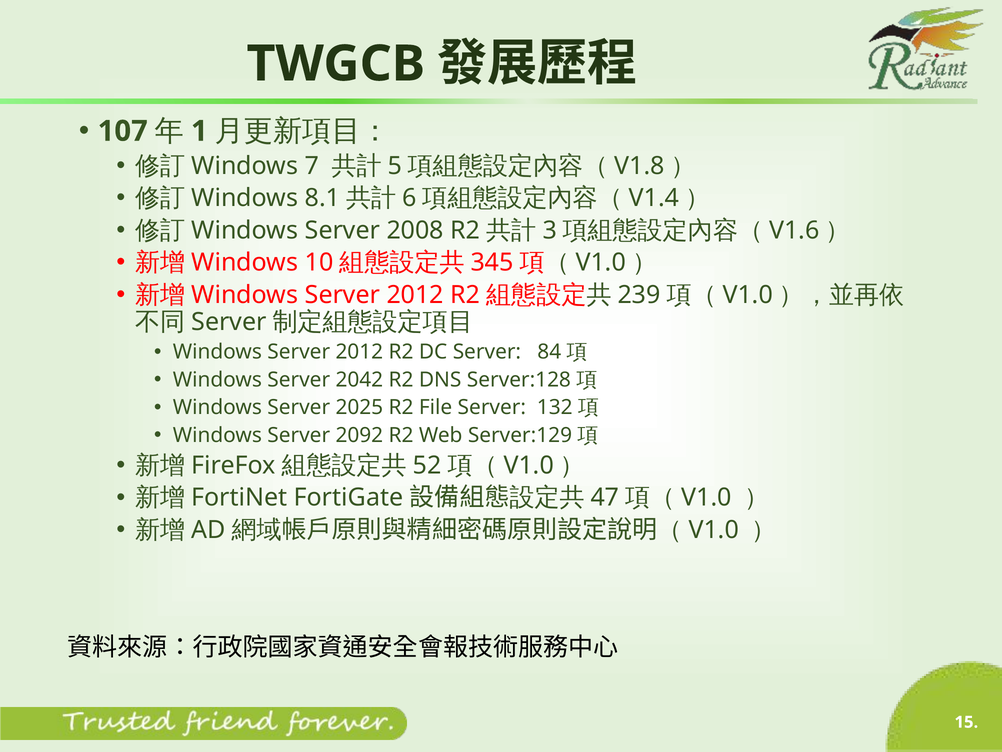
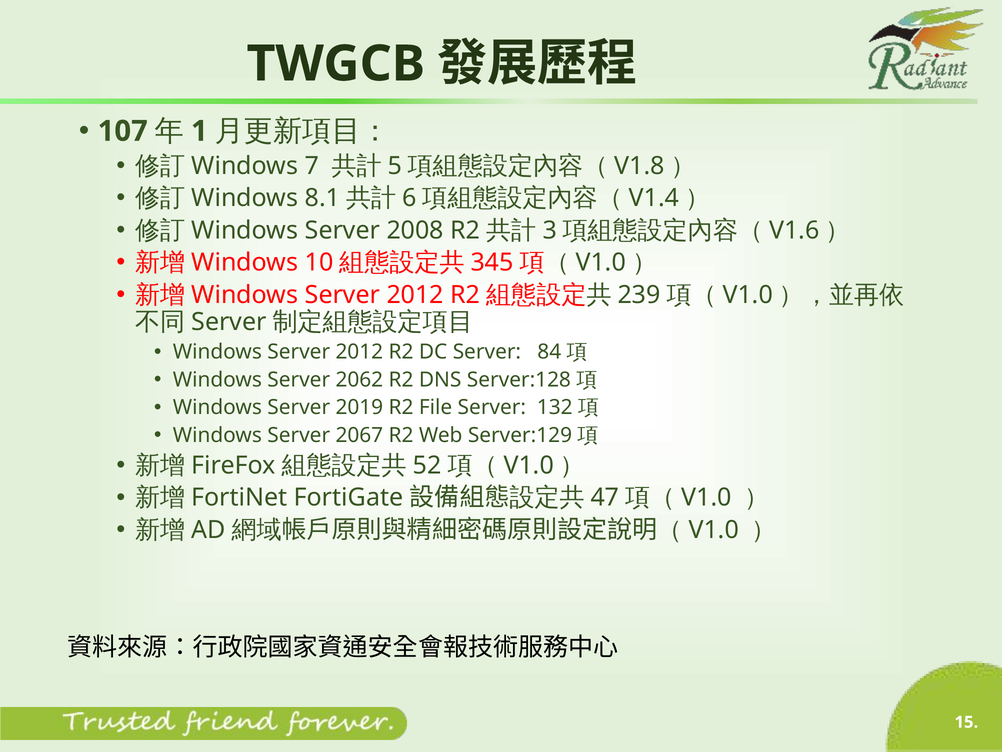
2042: 2042 -> 2062 (359, 380)
2025: 2025 -> 2019 (359, 407)
2092: 2092 -> 2067 (359, 435)
